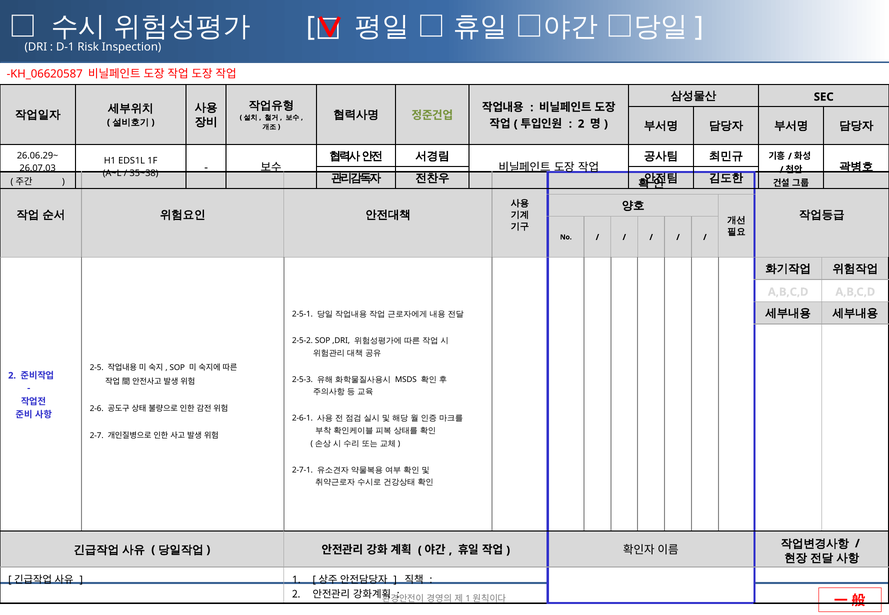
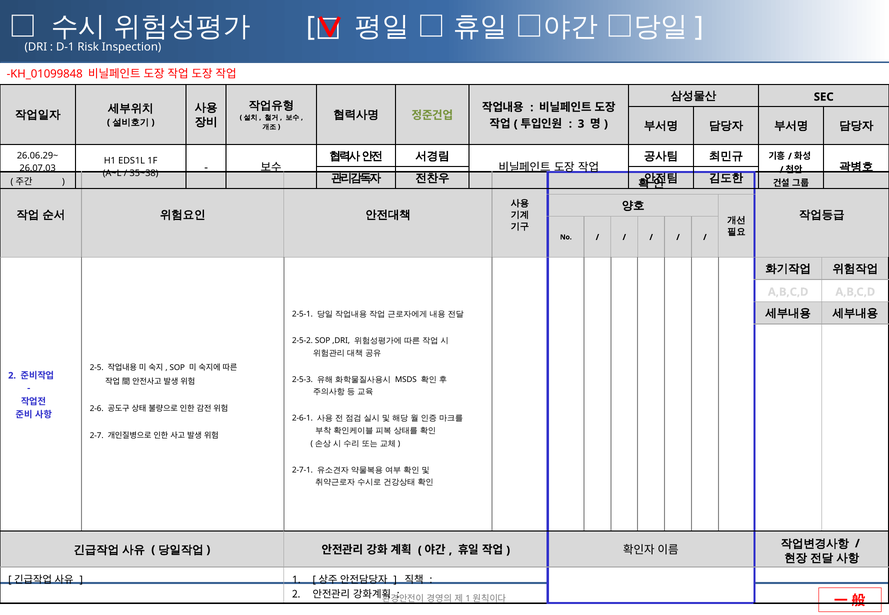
KH_06620587: KH_06620587 -> KH_01099848 (45, 74)
2: 2 -> 3 (581, 124)
